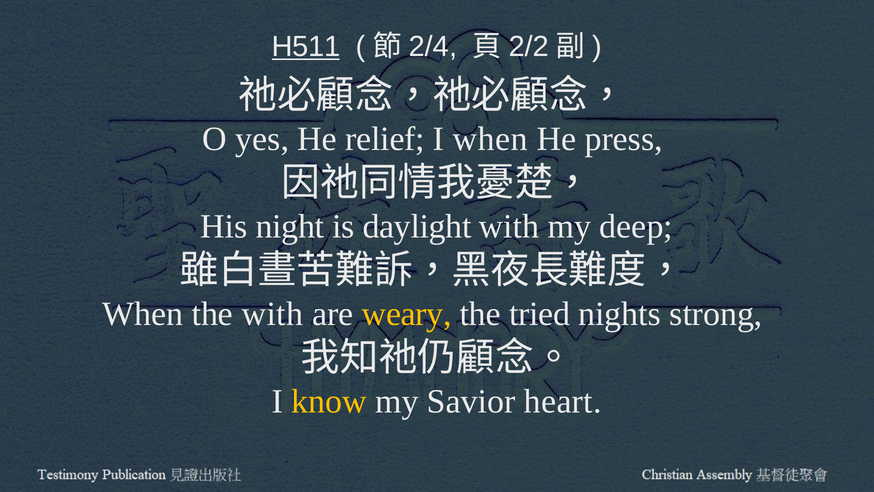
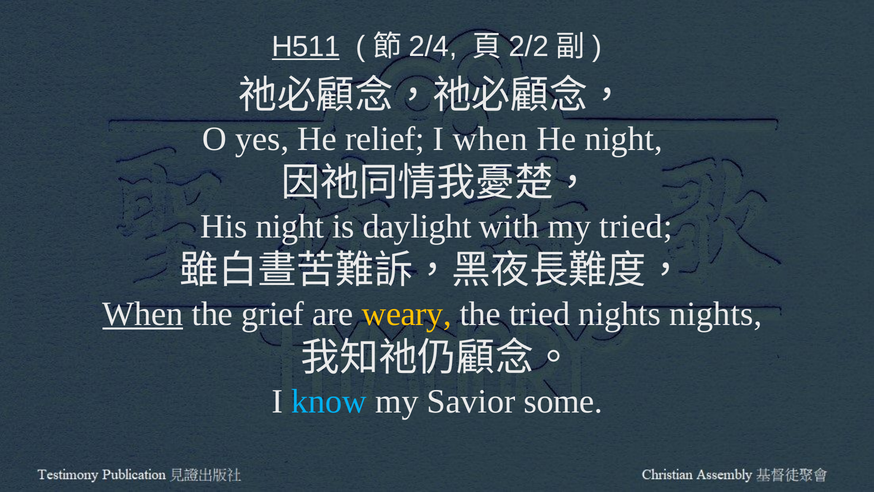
He press: press -> night (624, 139)
my deep: deep -> tried (636, 226)
When underline: none -> present (143, 314)
the with: with -> grief (273, 314)
nights strong: strong -> nights (716, 314)
know colour: yellow -> light blue (329, 401)
heart: heart -> some (563, 401)
